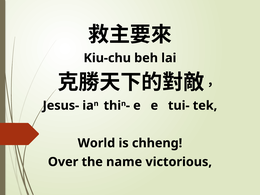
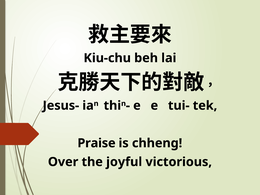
World: World -> Praise (97, 143)
name: name -> joyful (124, 162)
